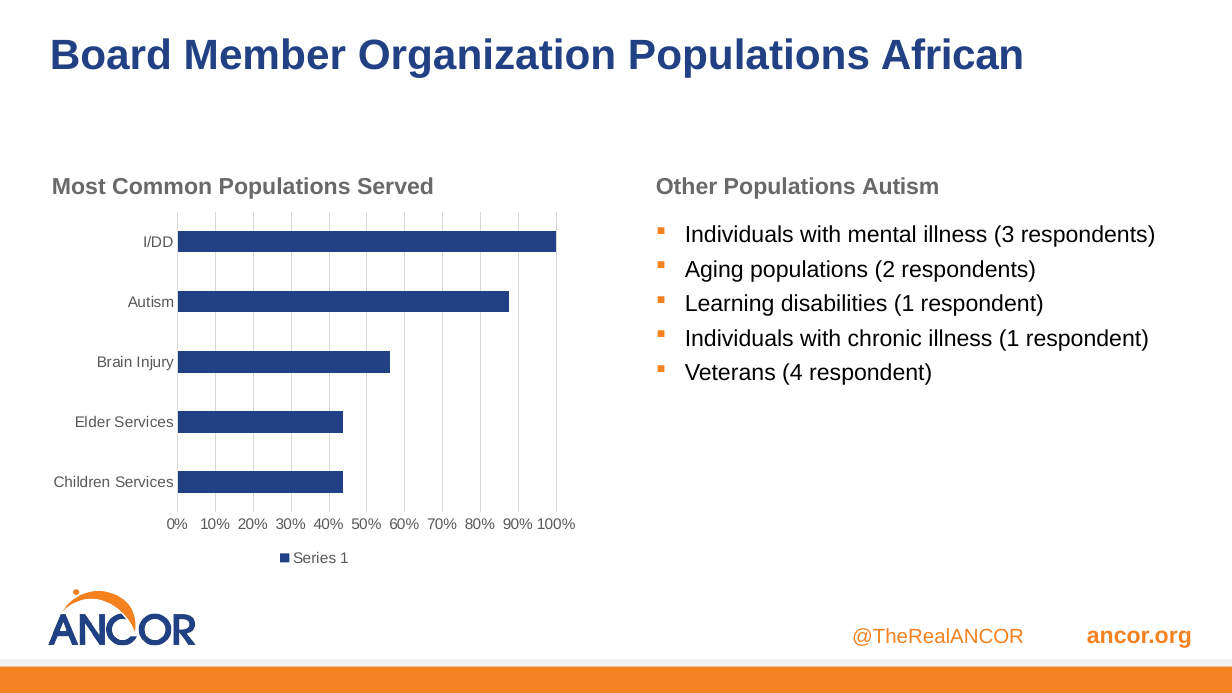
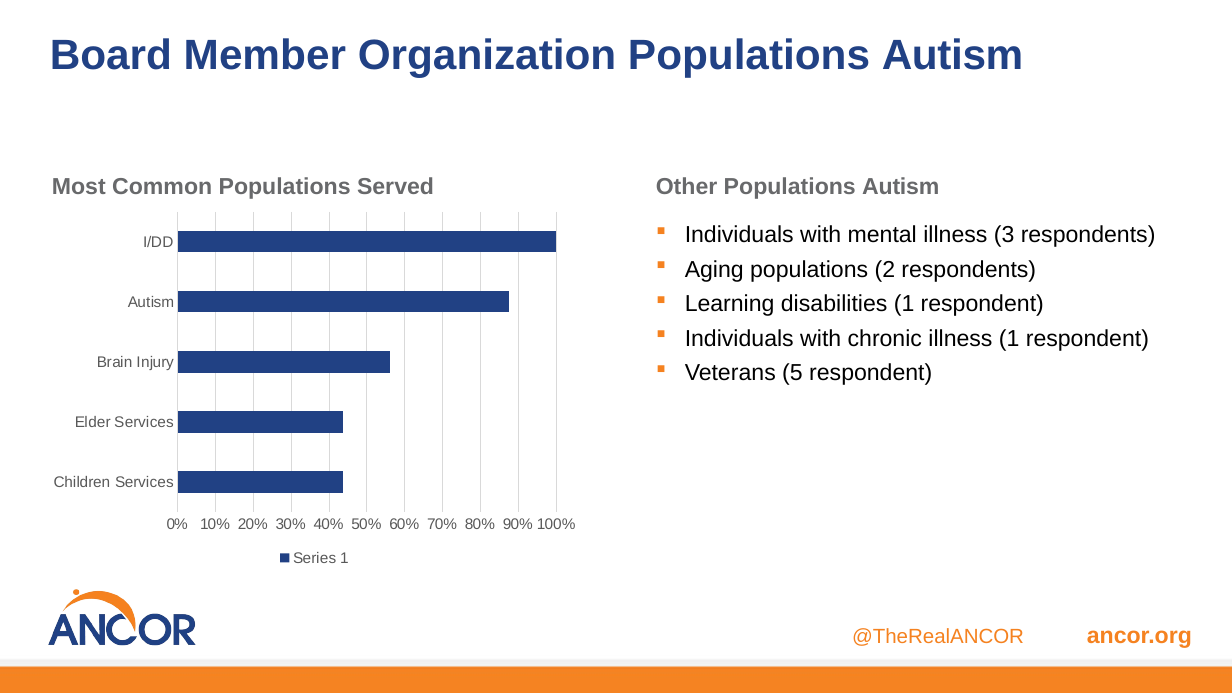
Organization Populations African: African -> Autism (953, 55)
4: 4 -> 5 (792, 373)
